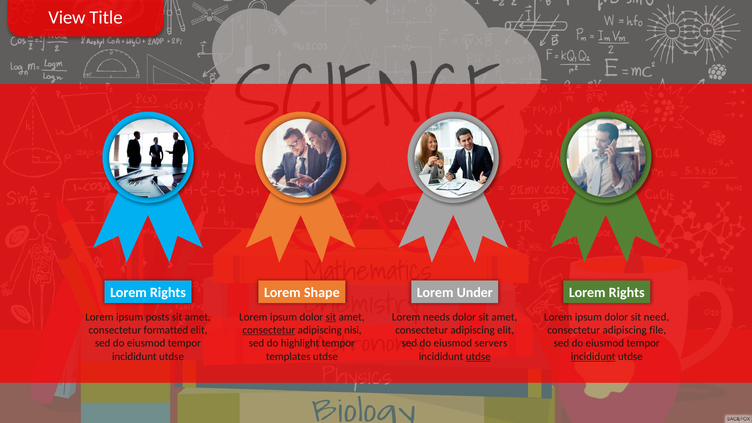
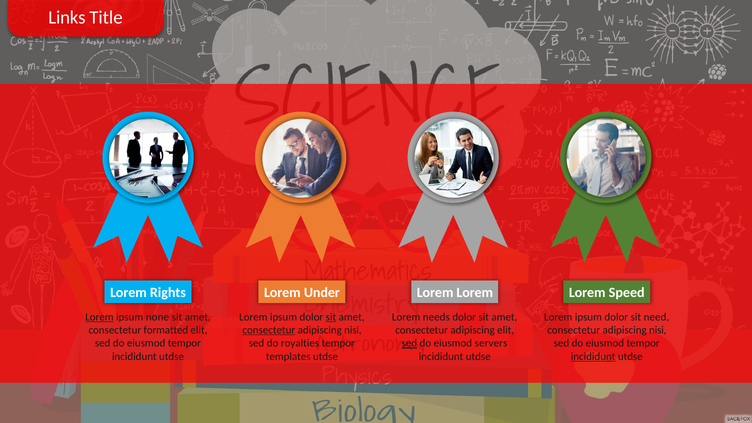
View: View -> Links (67, 18)
Shape: Shape -> Under (322, 293)
Under: Under -> Lorem (475, 293)
Rights: Rights -> Speed (627, 293)
Lorem underline: none -> present (99, 317)
posts: posts -> none (157, 317)
file: file -> nisi (658, 330)
highlight: highlight -> royalties (300, 343)
sed underline: none -> present (409, 343)
utdse underline: present -> none (478, 356)
